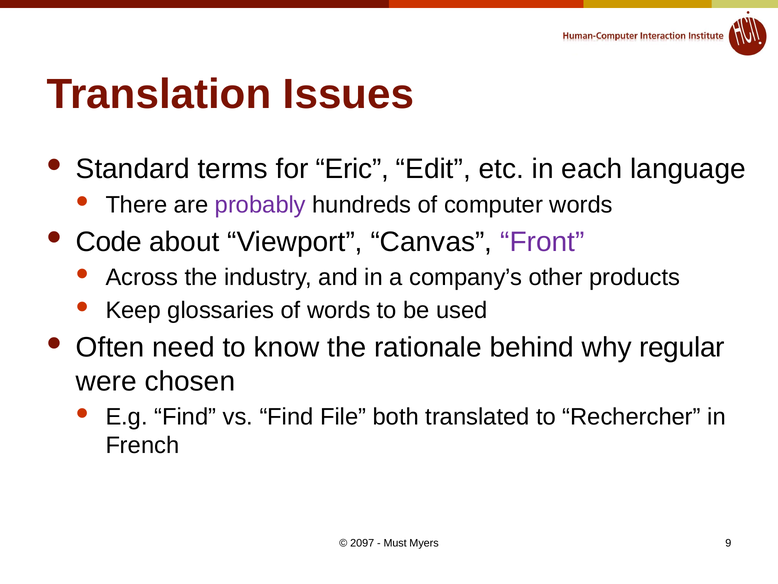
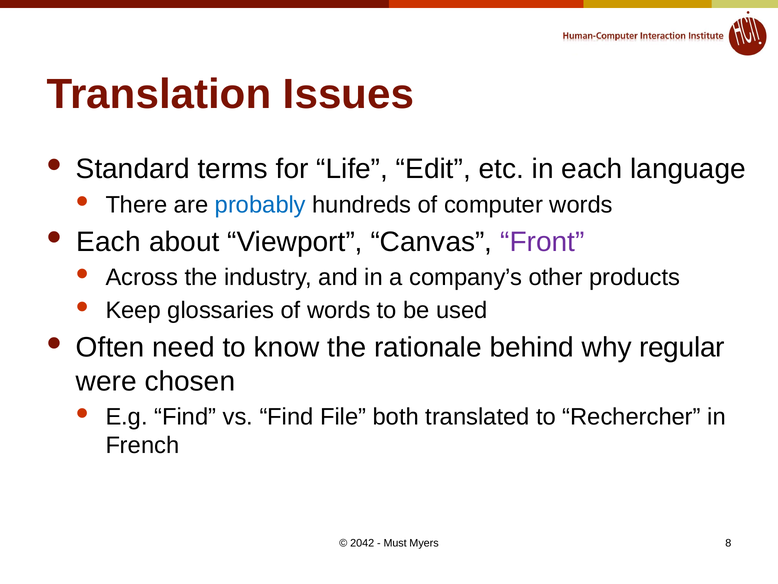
Eric: Eric -> Life (352, 169)
probably colour: purple -> blue (260, 205)
Code: Code -> Each (108, 242)
2097: 2097 -> 2042 (362, 543)
9: 9 -> 8 (728, 543)
